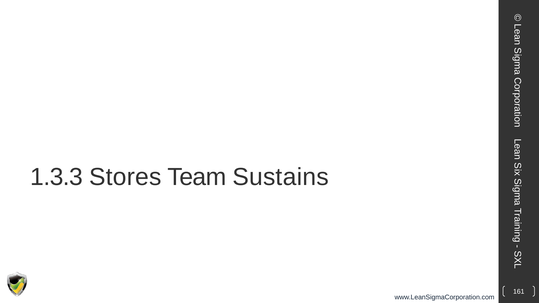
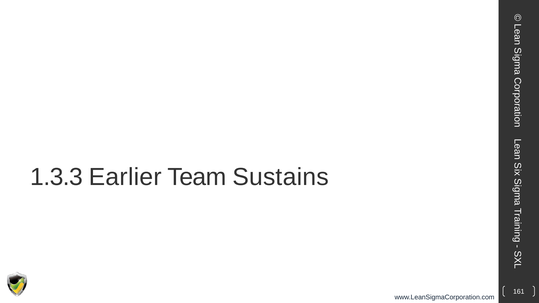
Stores: Stores -> Earlier (125, 177)
